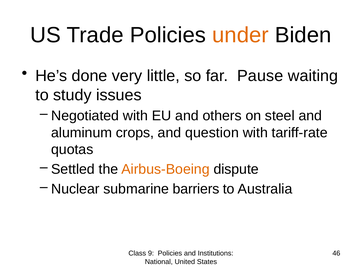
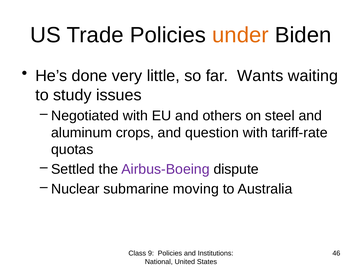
Pause: Pause -> Wants (260, 76)
Airbus-Boeing colour: orange -> purple (165, 170)
barriers: barriers -> moving (196, 189)
